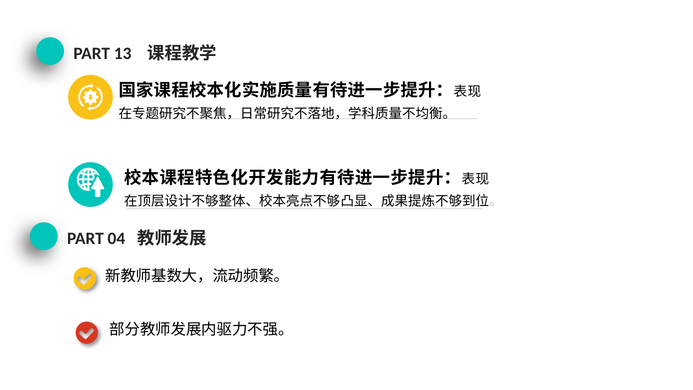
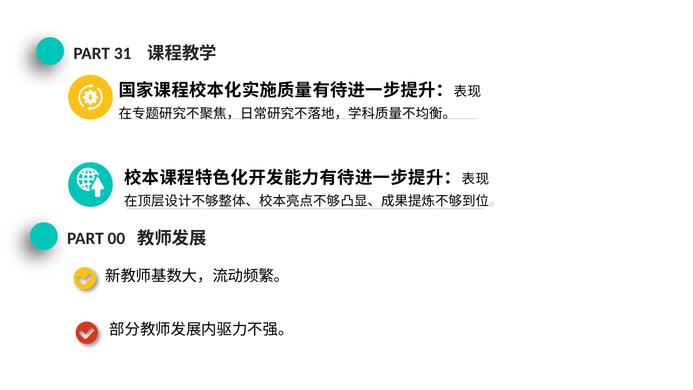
13: 13 -> 31 (123, 53)
04: 04 -> 00 (116, 238)
